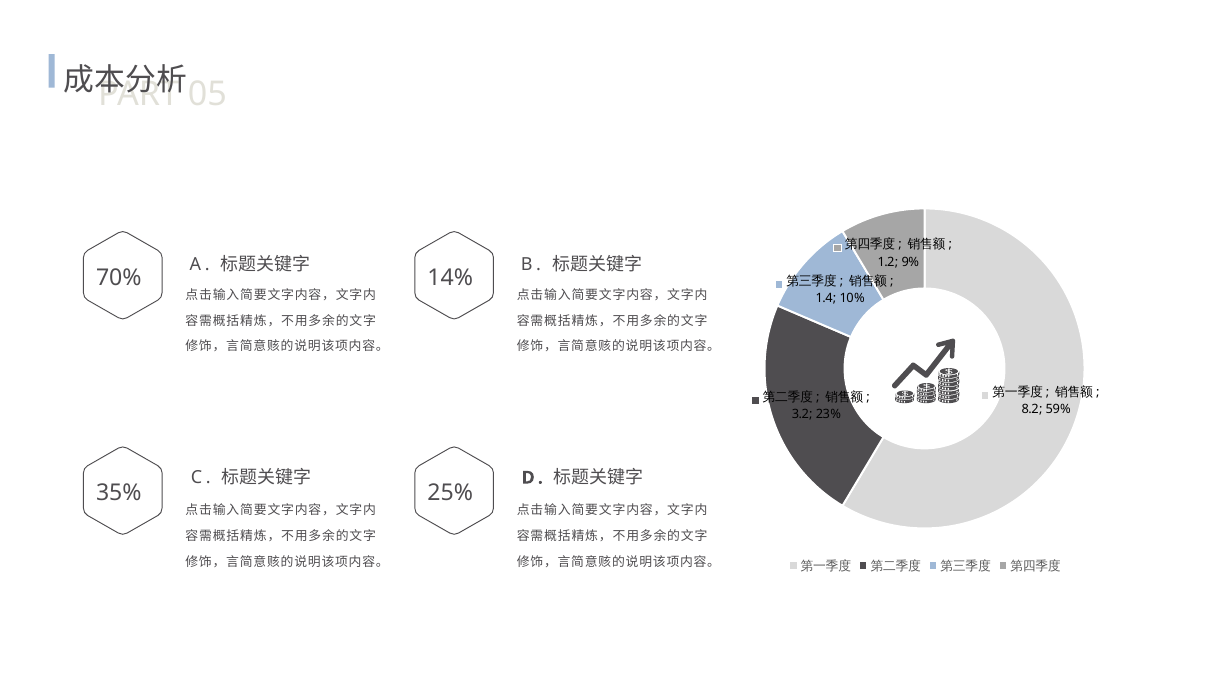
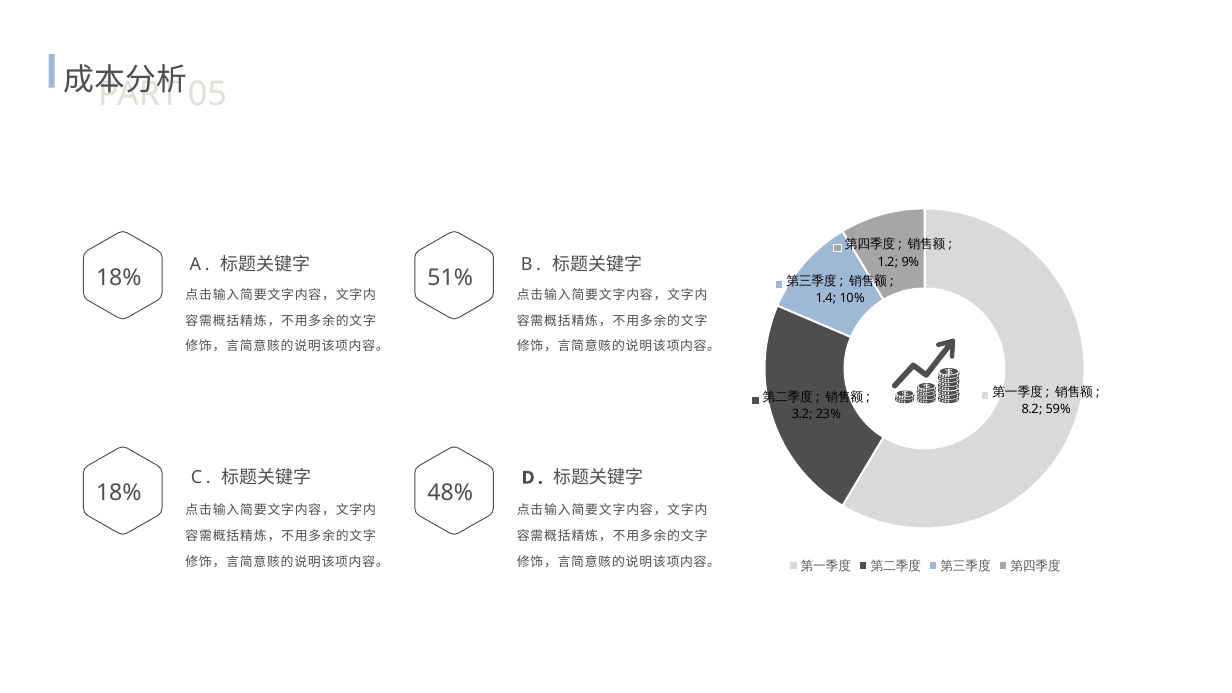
70%: 70% -> 18% (119, 278)
14%: 14% -> 51% (450, 278)
35%: 35% -> 18% (119, 493)
25%: 25% -> 48% (450, 493)
